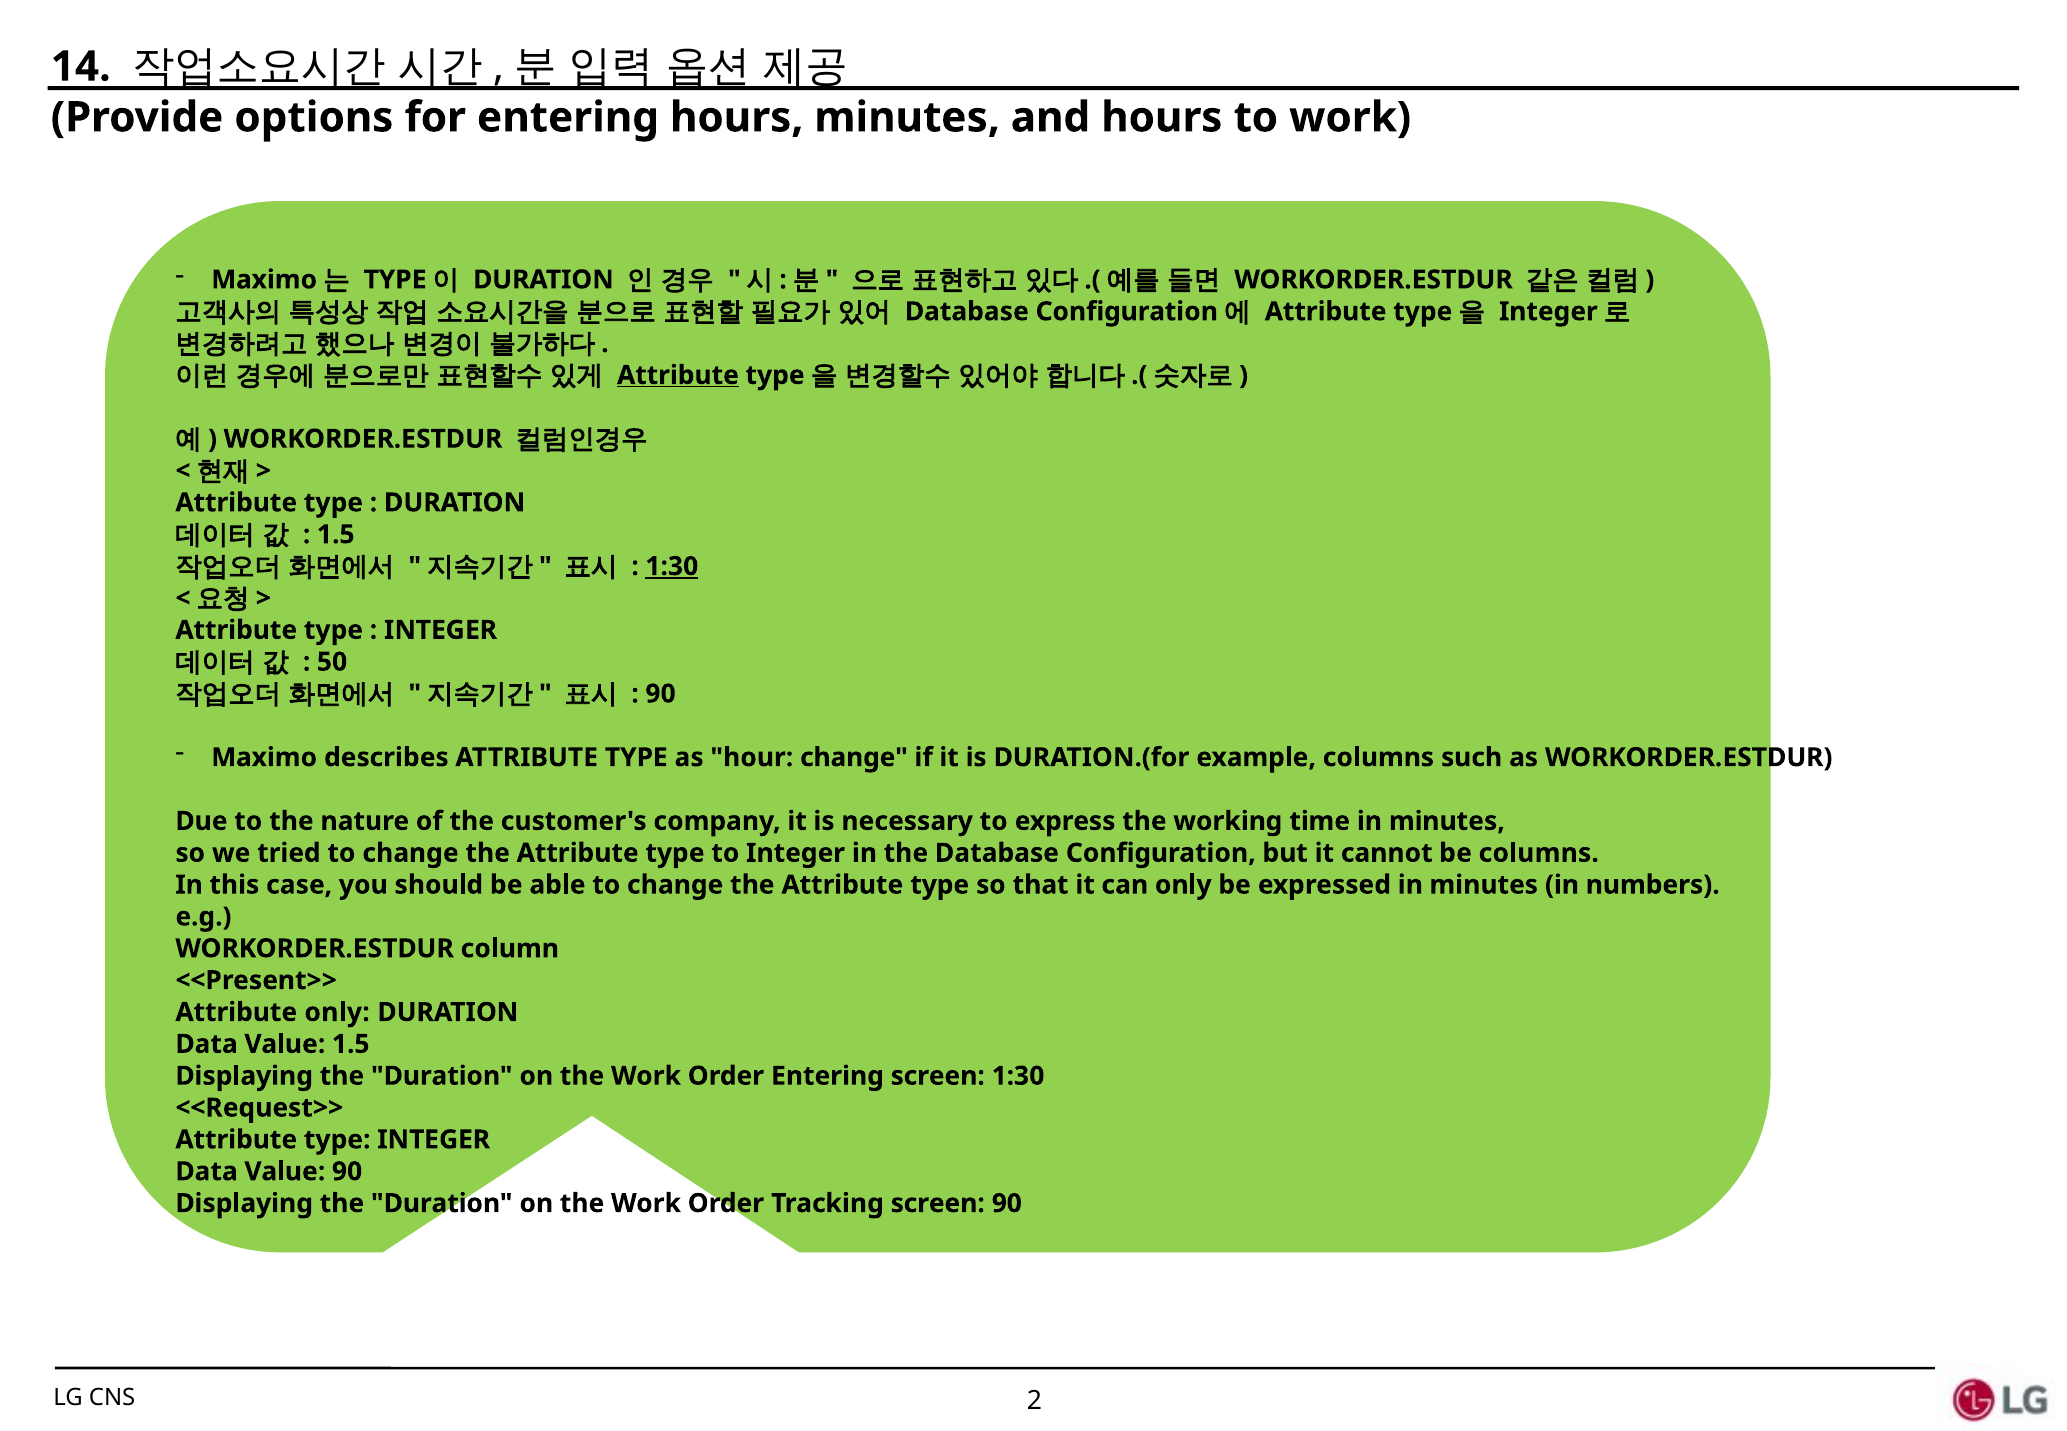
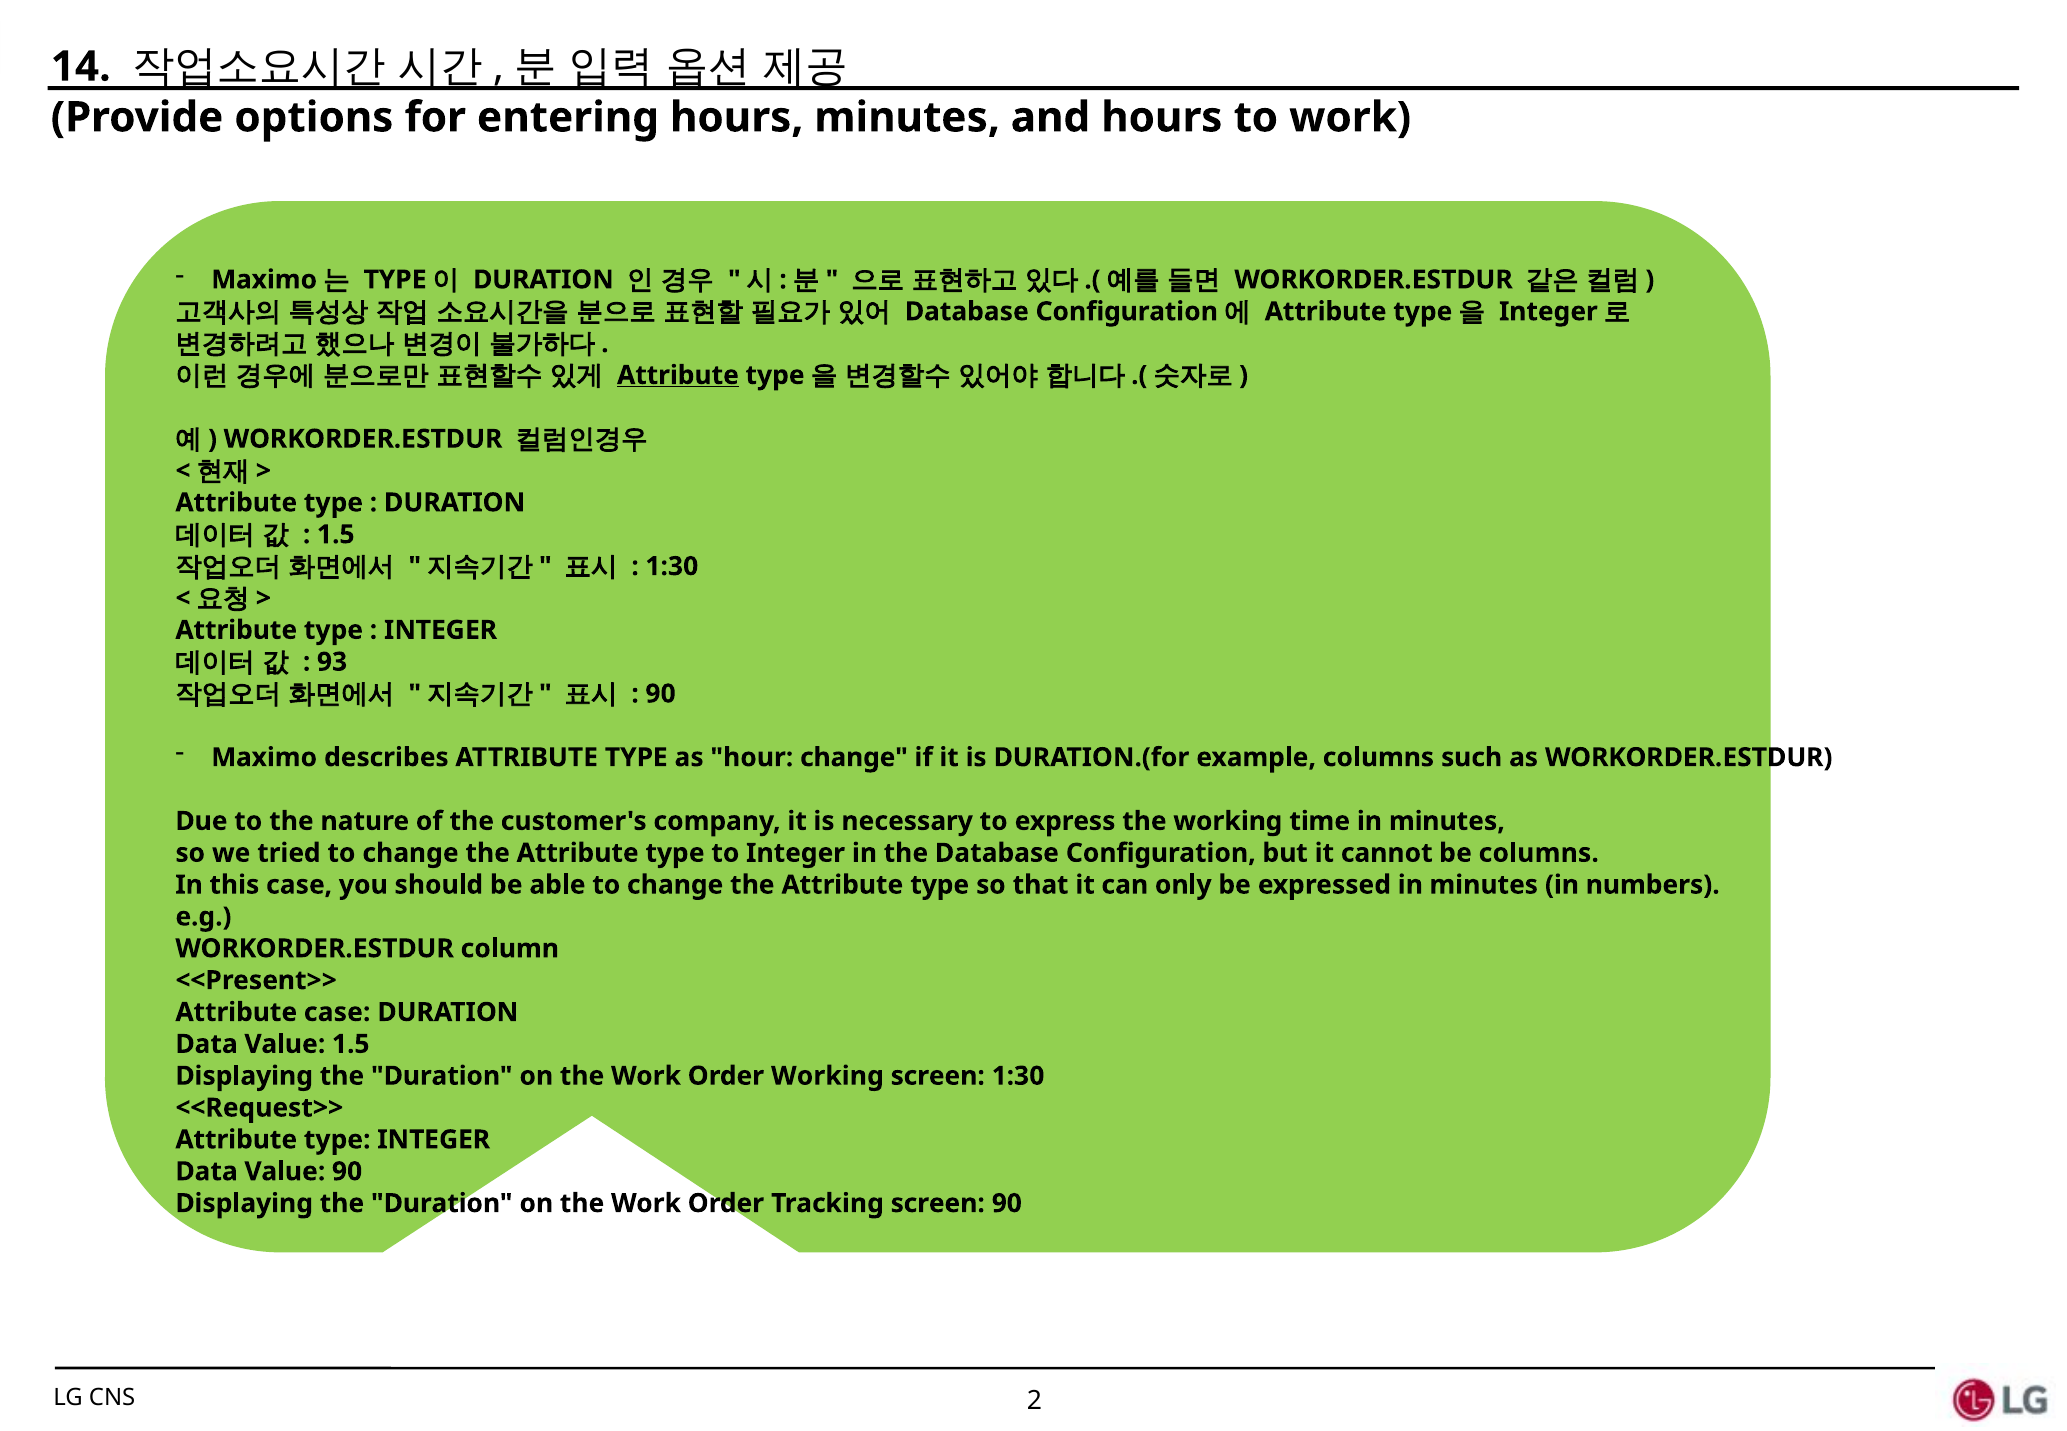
1:30 underline: present -> none (672, 566)
50: 50 -> 93 (332, 662)
Attribute only: only -> case (337, 1012)
Order Entering: Entering -> Working (827, 1076)
